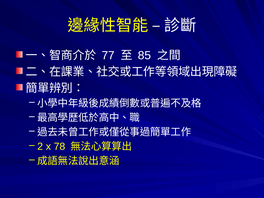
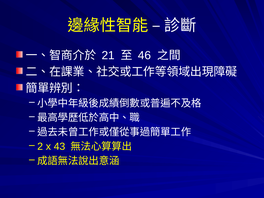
77: 77 -> 21 (108, 55)
85: 85 -> 46 (144, 55)
78: 78 -> 43 (59, 147)
